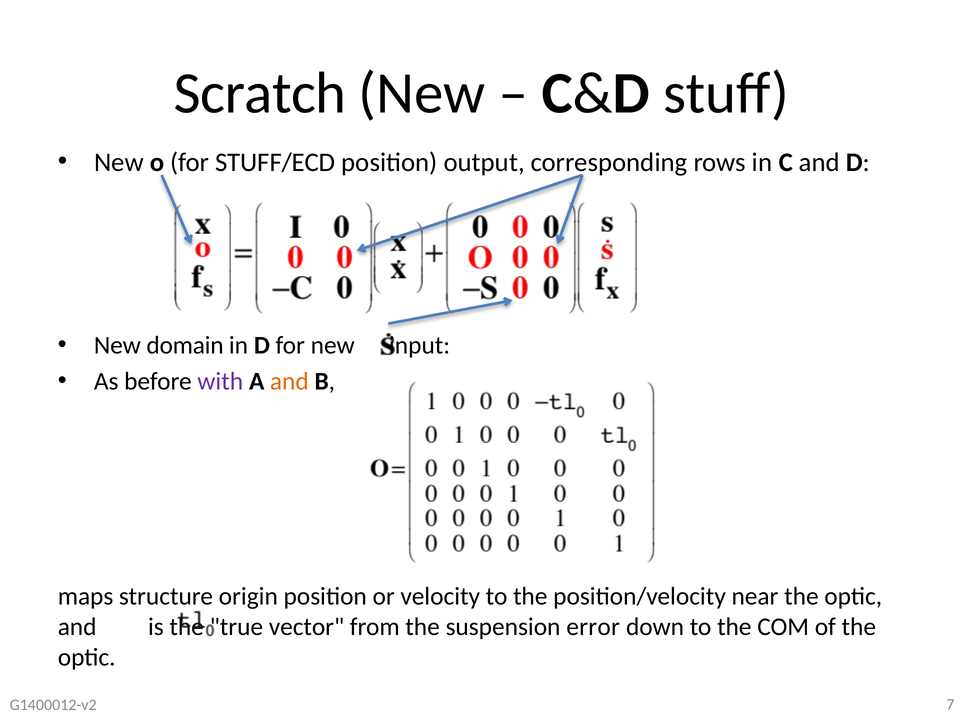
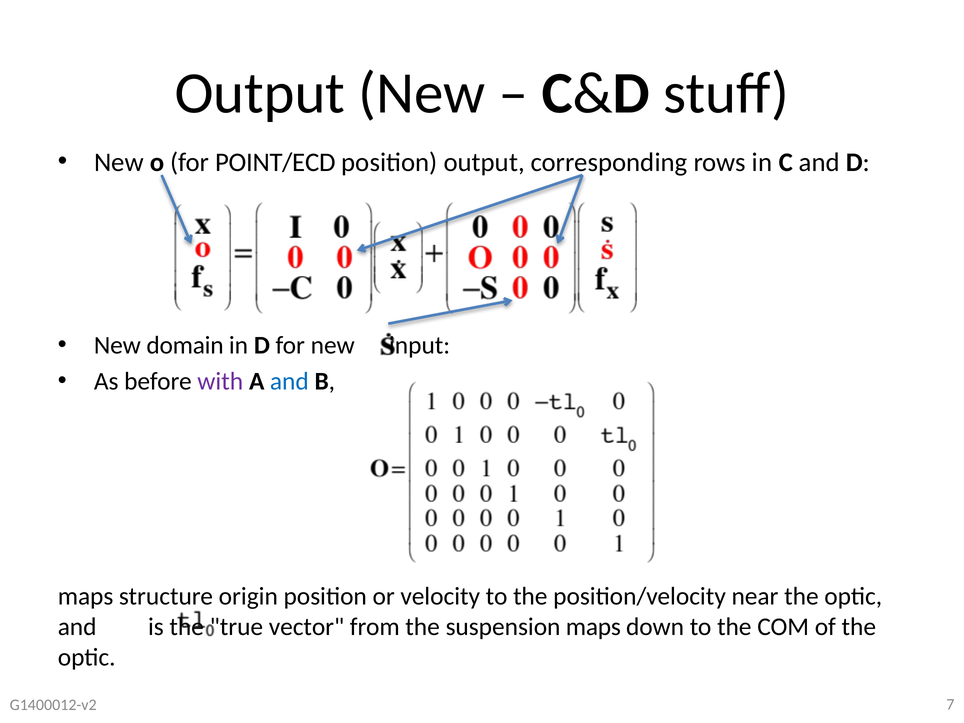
Scratch: Scratch -> Output (260, 93)
STUFF/ECD: STUFF/ECD -> POINT/ECD (275, 162)
and colour: orange -> blue (289, 381)
suspension error: error -> maps (593, 627)
